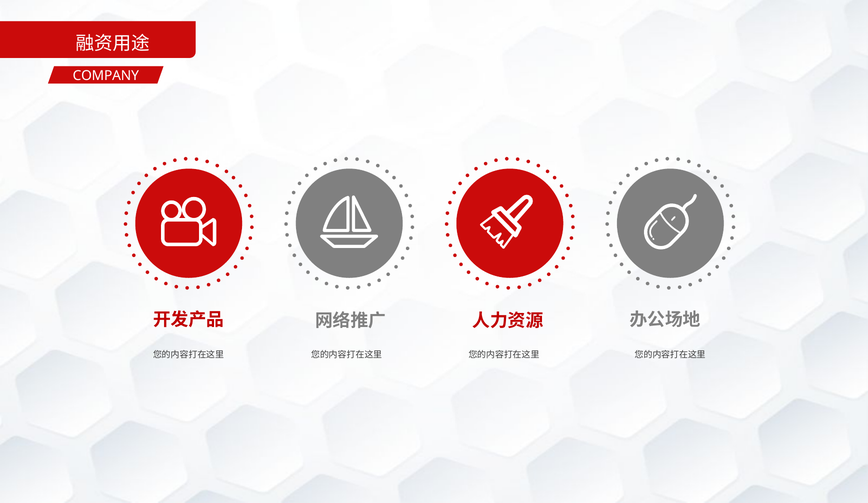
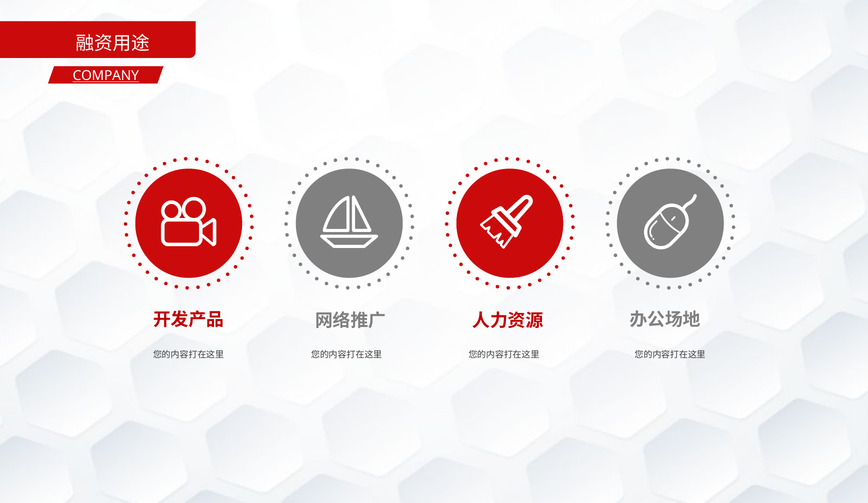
COMPANY underline: none -> present (106, 76)
